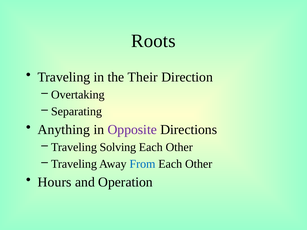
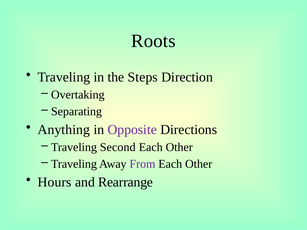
Their: Their -> Steps (143, 77)
Solving: Solving -> Second (118, 147)
From colour: blue -> purple (142, 164)
Operation: Operation -> Rearrange (126, 182)
